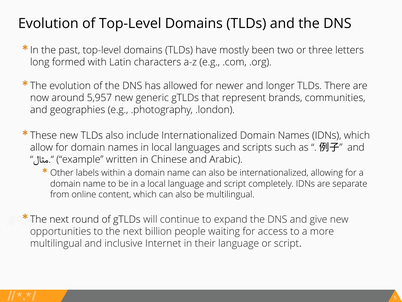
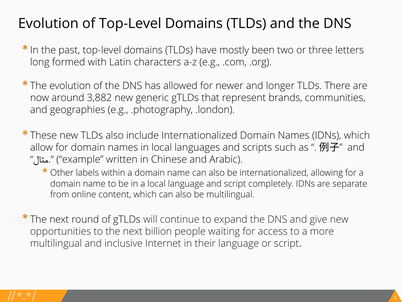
5,957: 5,957 -> 3,882 (99, 98)
